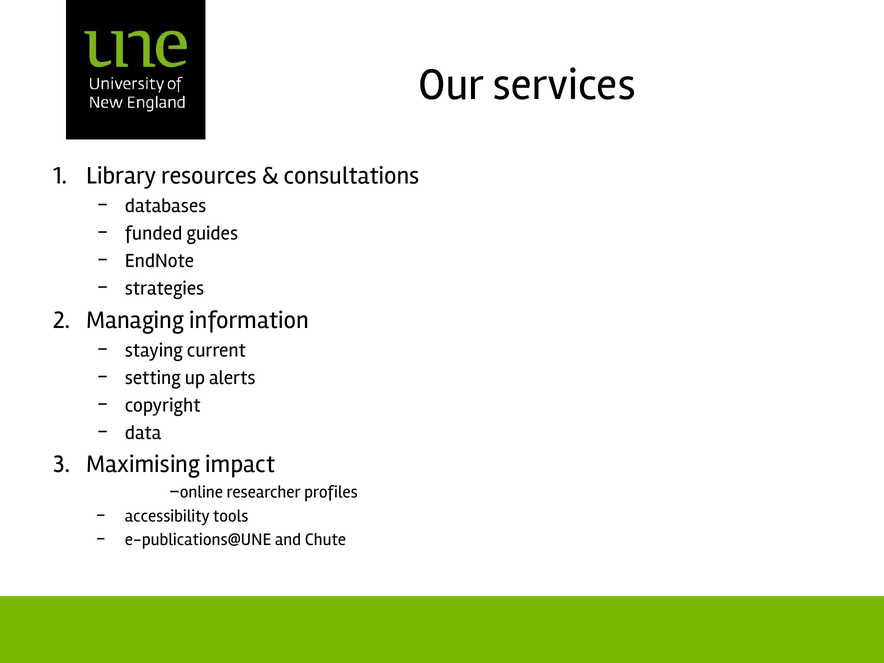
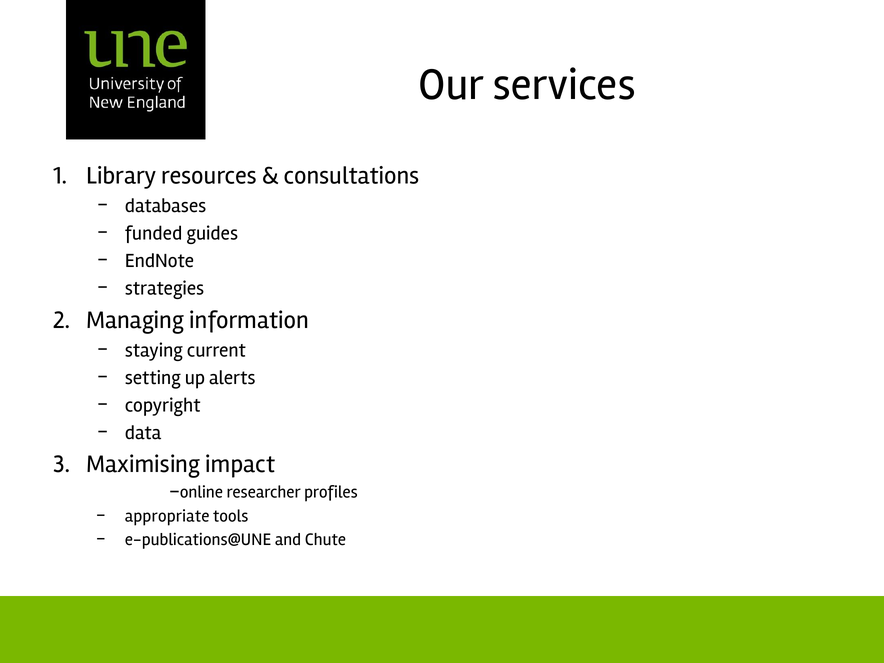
accessibility: accessibility -> appropriate (167, 516)
